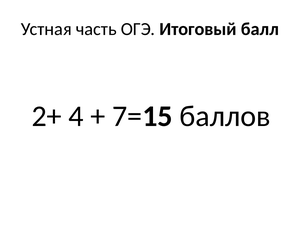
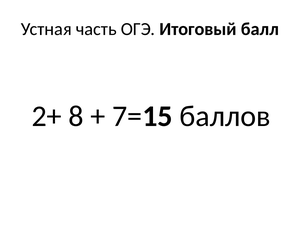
4: 4 -> 8 (76, 116)
